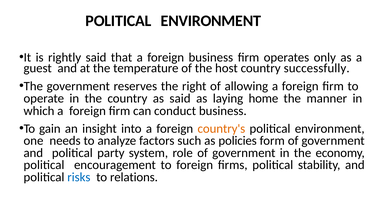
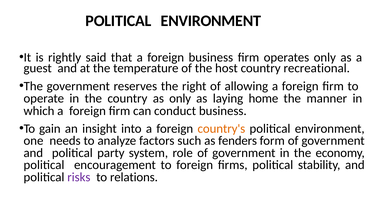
successfully: successfully -> recreational (317, 68)
as said: said -> only (180, 98)
policies: policies -> fenders (238, 141)
risks colour: blue -> purple (79, 177)
